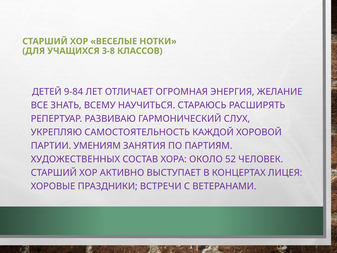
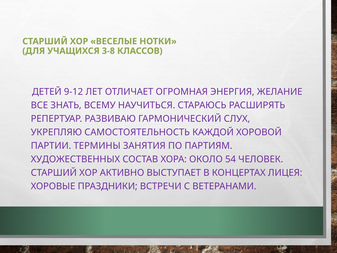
9-84: 9-84 -> 9-12 (74, 92)
УМЕНИЯМ: УМЕНИЯМ -> ТЕРМИНЫ (97, 146)
52: 52 -> 54 (231, 159)
